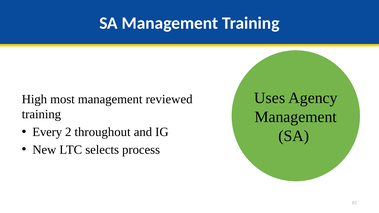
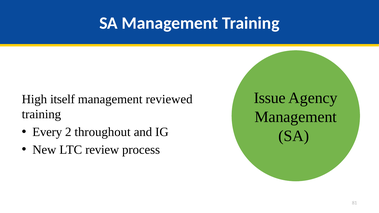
Uses: Uses -> Issue (270, 98)
most: most -> itself (63, 99)
selects: selects -> review (102, 150)
